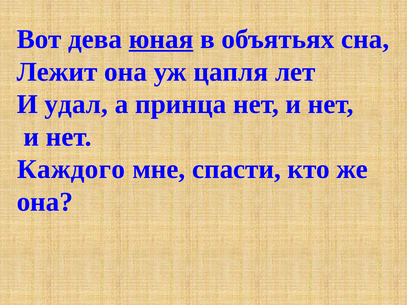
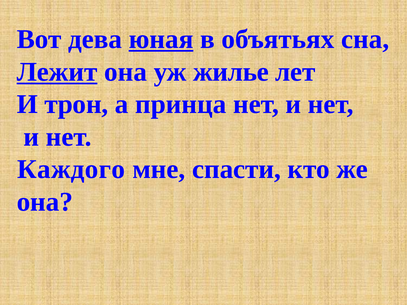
Лежит underline: none -> present (57, 72)
цапля: цапля -> жилье (231, 72)
удал: удал -> трон (76, 104)
